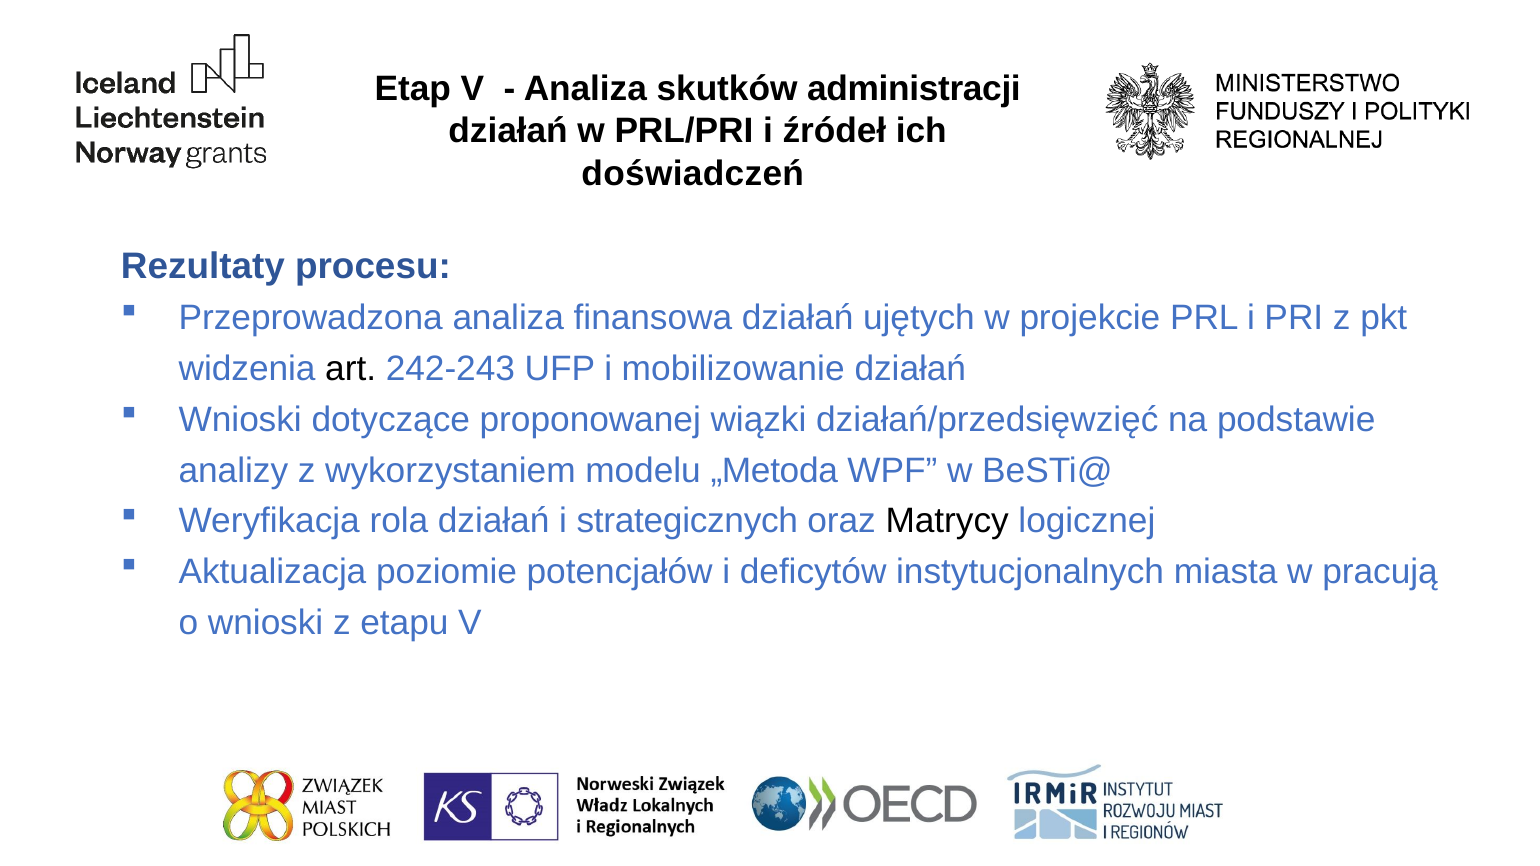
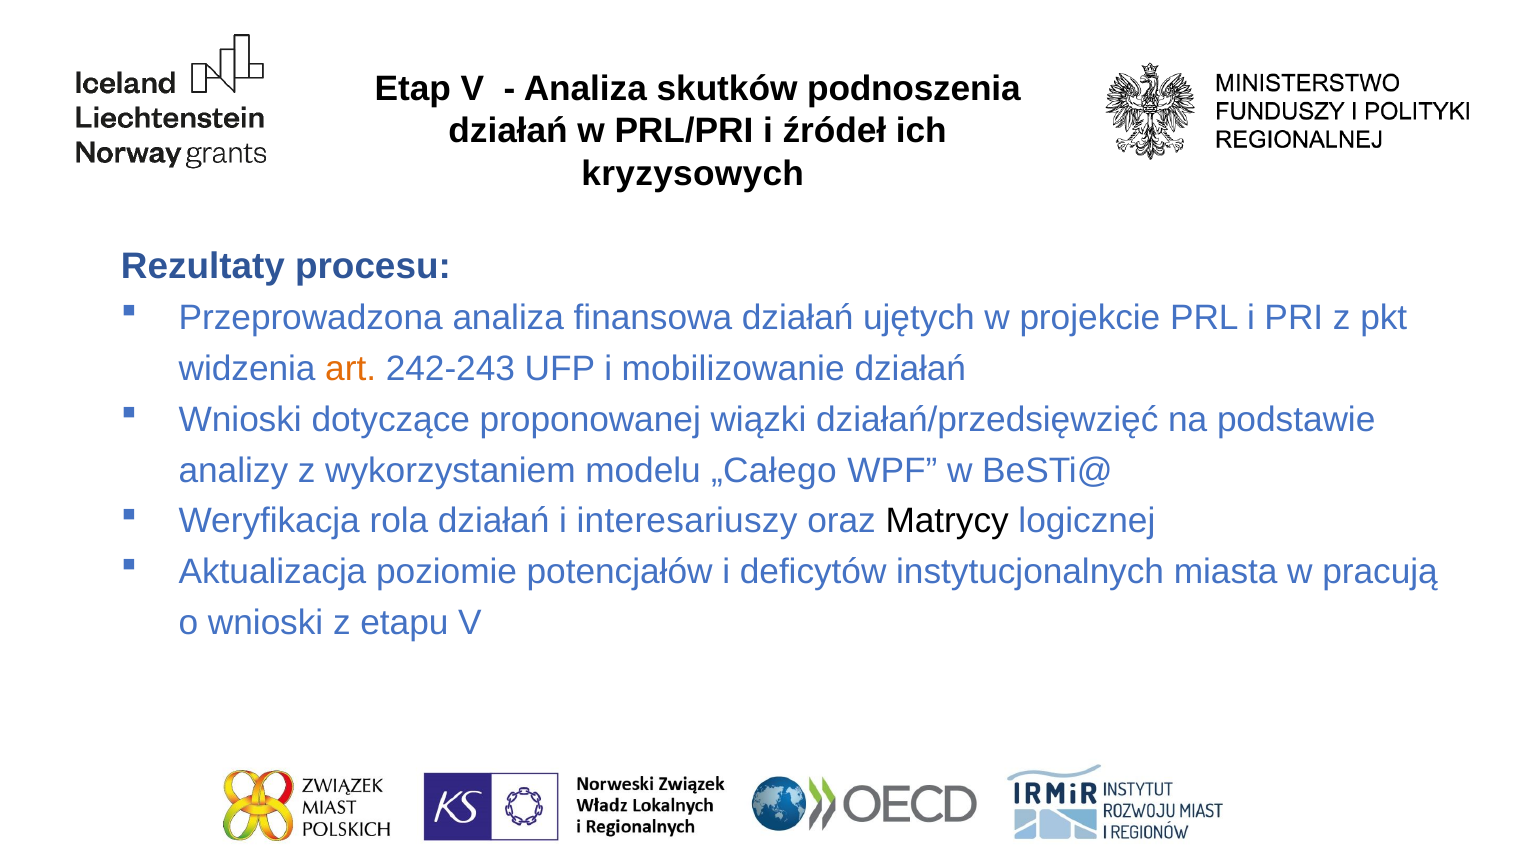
administracji: administracji -> podnoszenia (914, 89)
doświadczeń: doświadczeń -> kryzysowych (693, 174)
art colour: black -> orange (351, 369)
„Metoda: „Metoda -> „Całego (774, 470)
strategicznych: strategicznych -> interesariuszy (687, 521)
